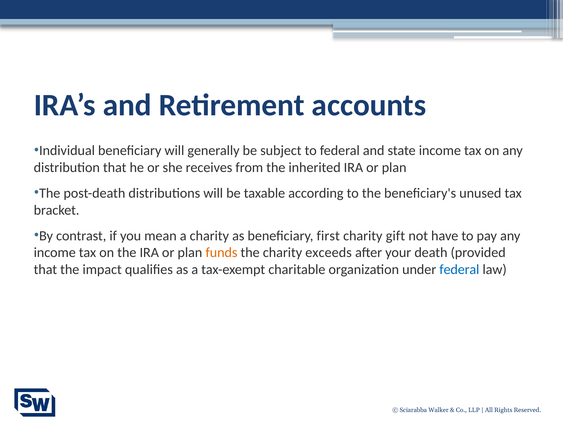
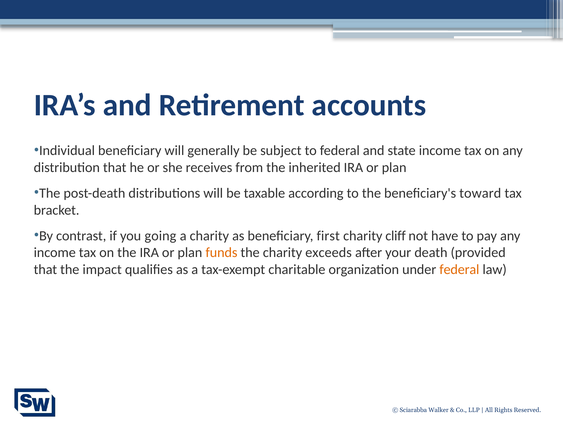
unused: unused -> toward (480, 193)
mean: mean -> going (160, 236)
gift: gift -> cliff (396, 236)
federal colour: blue -> orange (459, 270)
